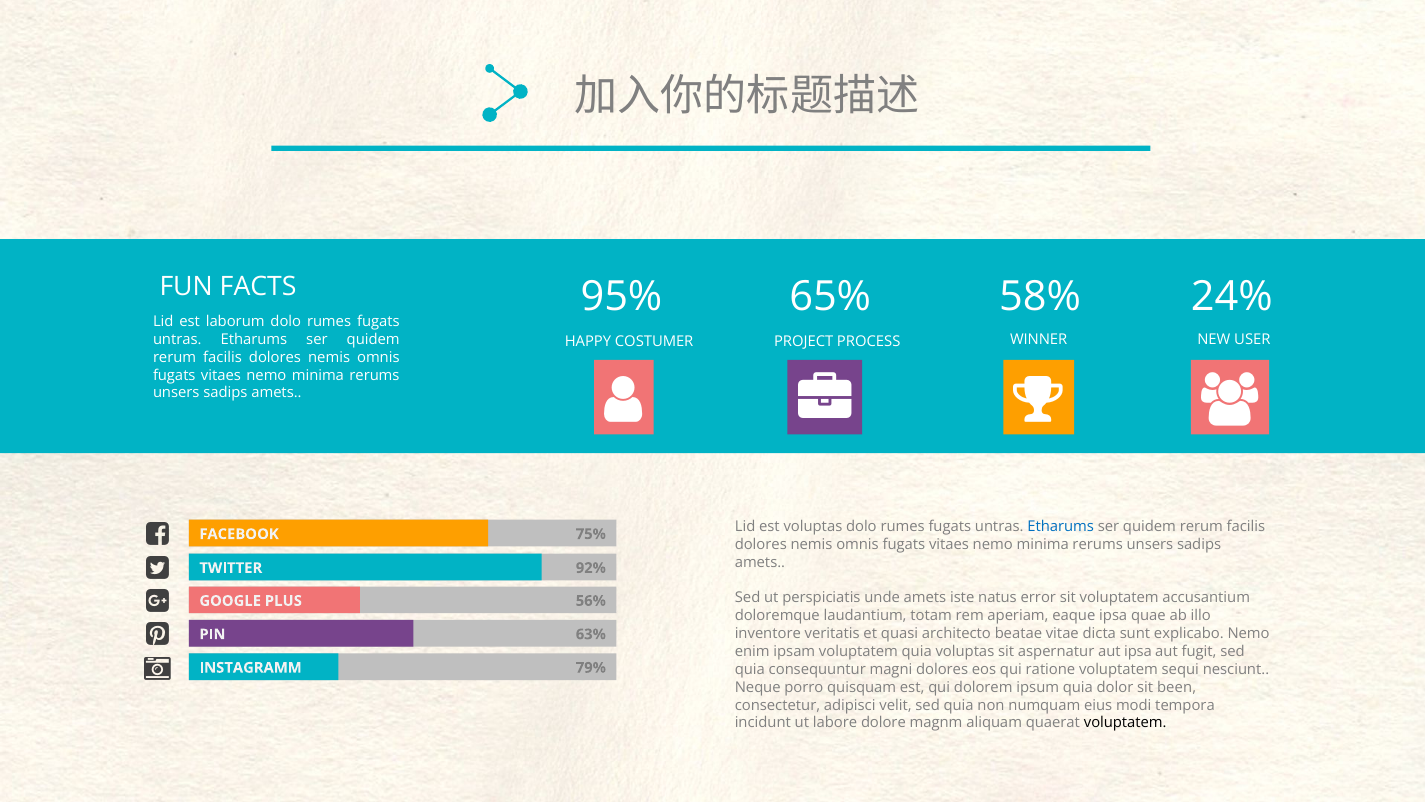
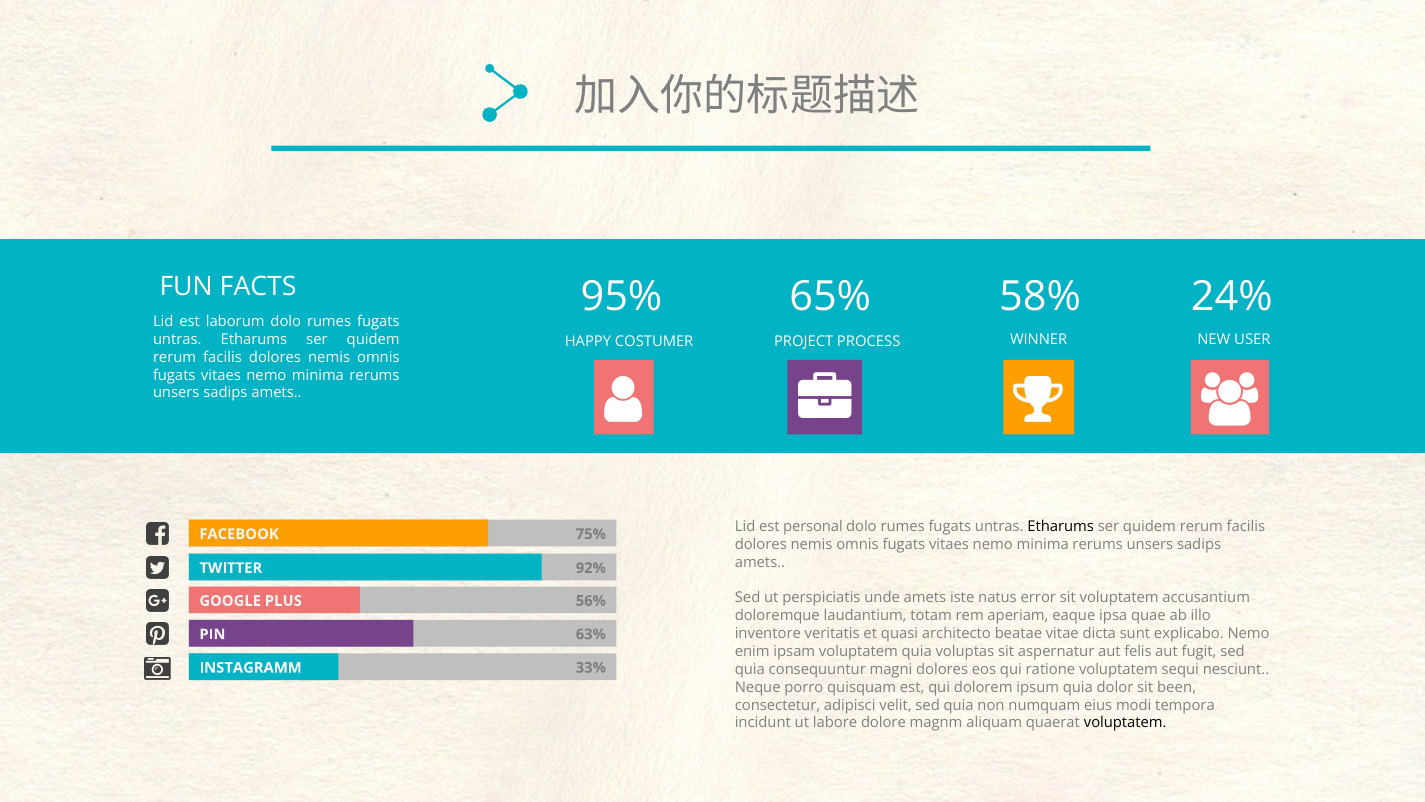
est voluptas: voluptas -> personal (813, 527)
Etharums colour: blue -> black (1061, 527)
aut ipsa: ipsa -> felis (1138, 651)
79%: 79% -> 33% (591, 668)
